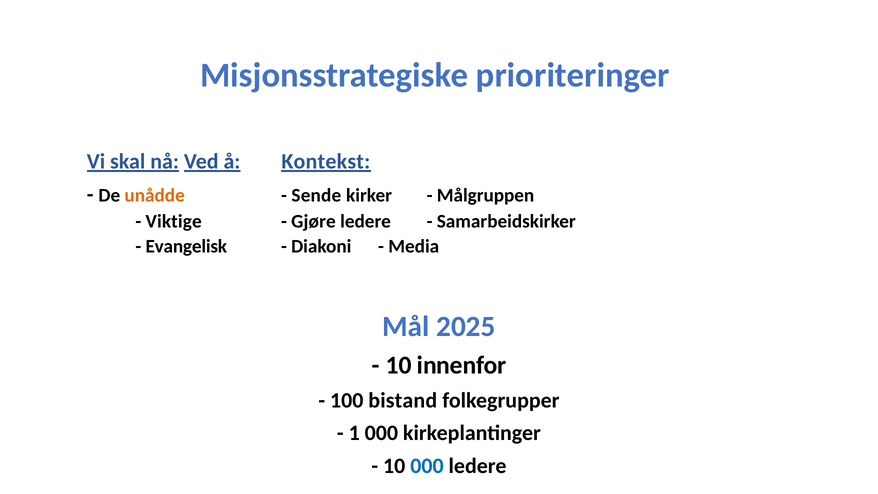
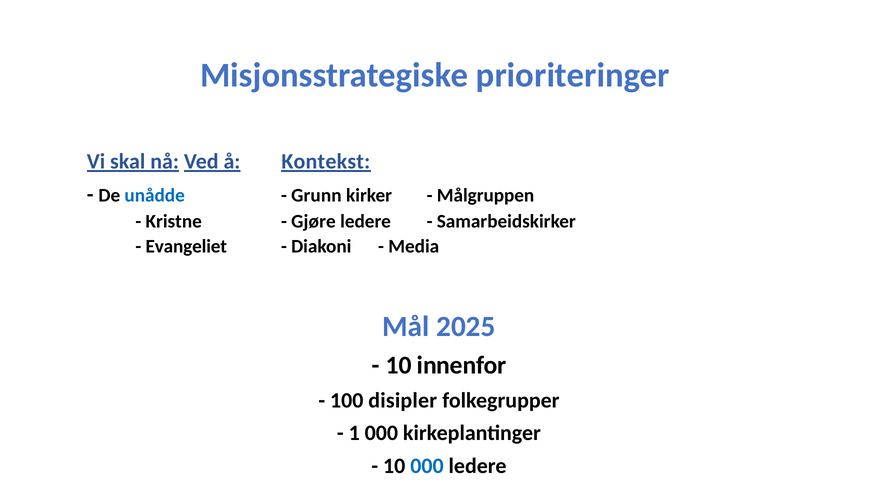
unådde colour: orange -> blue (155, 195)
Sende: Sende -> Grunn (316, 195)
Viktige: Viktige -> Kristne (174, 221)
Evangelisk: Evangelisk -> Evangeliet (186, 247)
bistand: bistand -> disipler (403, 400)
